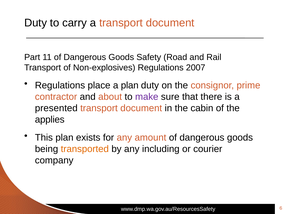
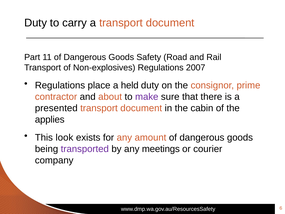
a plan: plan -> held (130, 85)
This plan: plan -> look (64, 137)
transported colour: orange -> purple (85, 149)
including: including -> meetings (161, 149)
